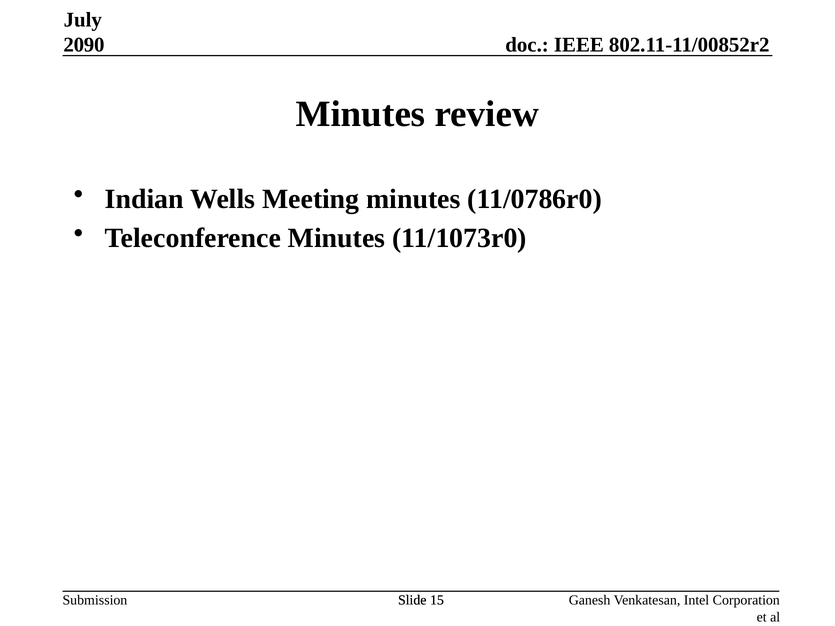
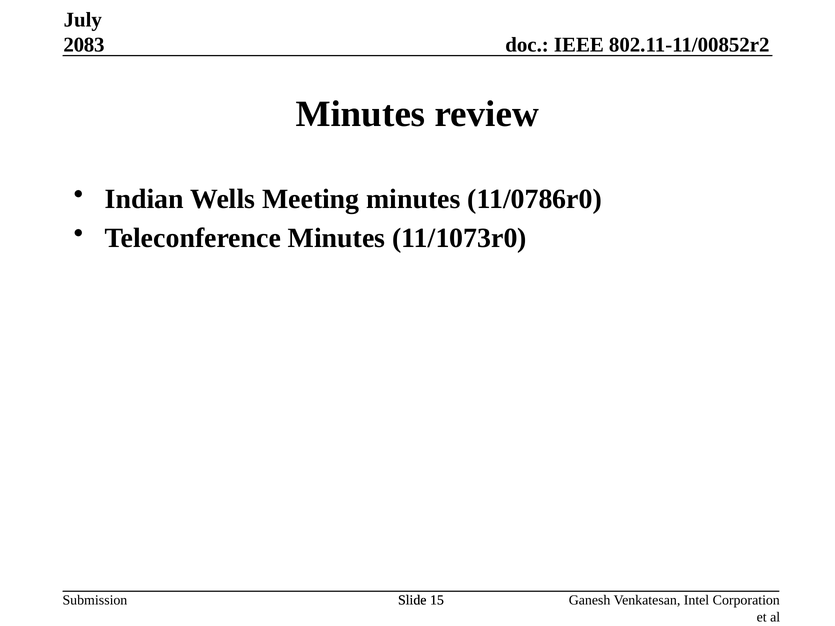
2090: 2090 -> 2083 (84, 45)
